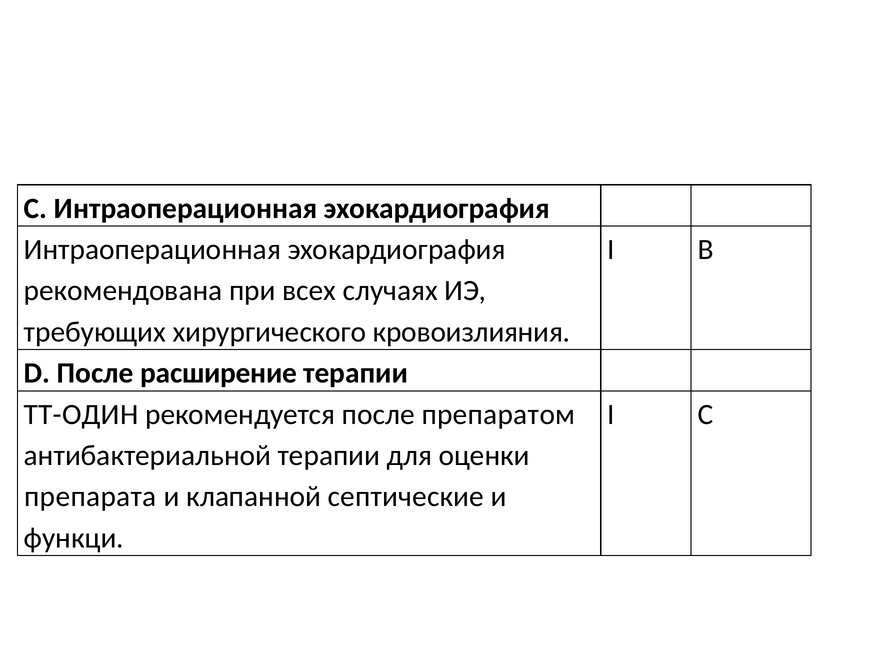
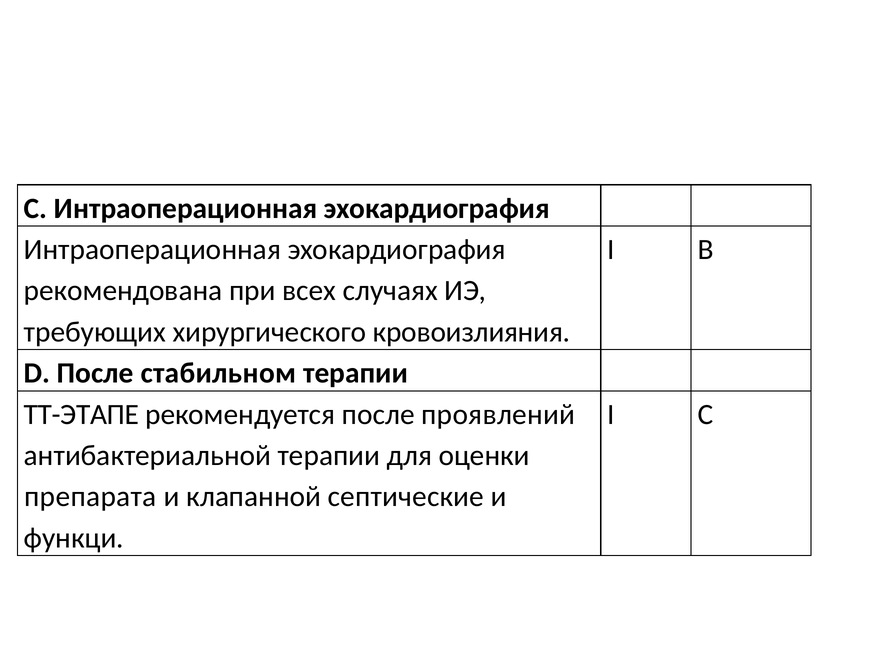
расширение: расширение -> стабильном (218, 373)
ТТ-ОДИН: ТТ-ОДИН -> ТТ-ЭТАПЕ (81, 415)
препаратом: препаратом -> проявлений (498, 415)
